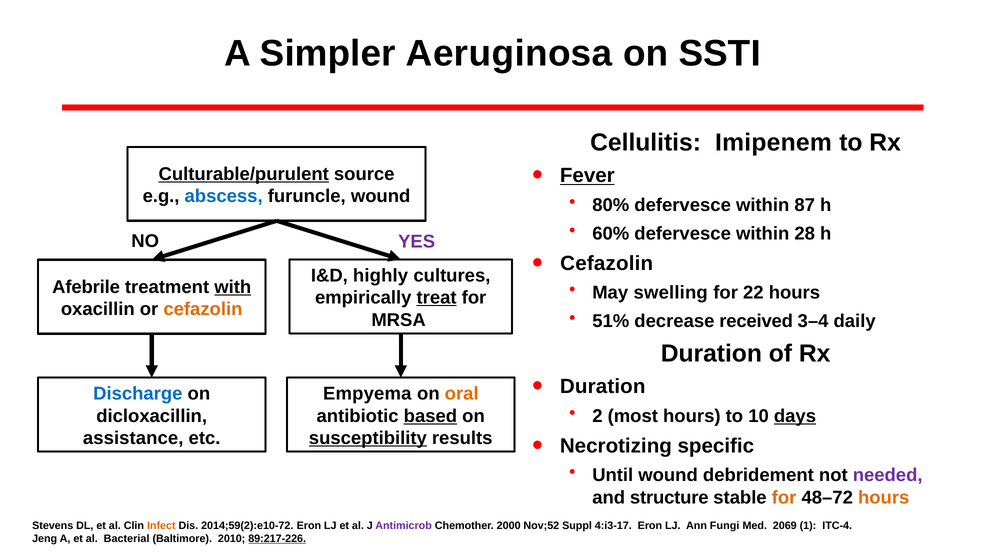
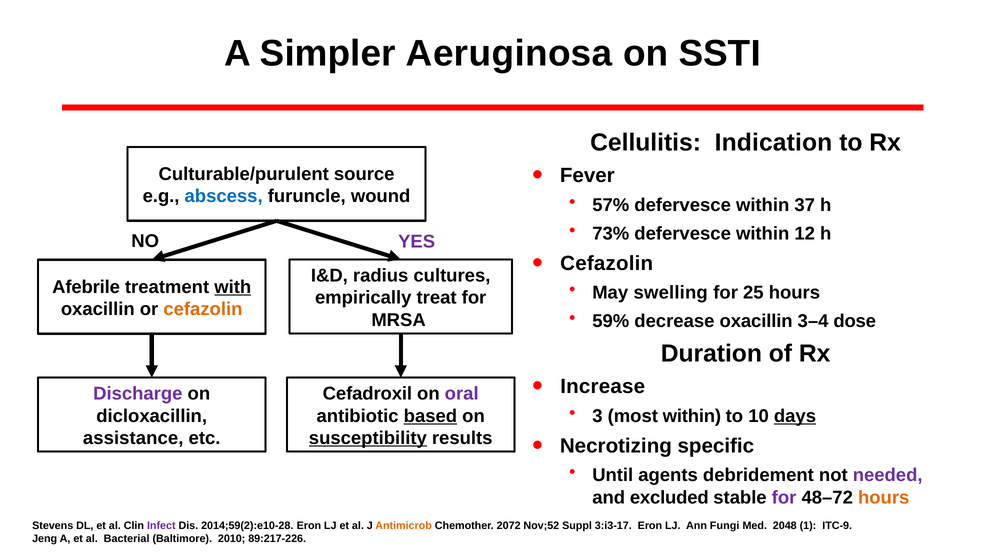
Imipenem: Imipenem -> Indication (773, 143)
Fever underline: present -> none (587, 176)
Culturable/purulent underline: present -> none (244, 174)
80%: 80% -> 57% (611, 205)
87: 87 -> 37 (805, 205)
60%: 60% -> 73% (611, 233)
28: 28 -> 12 (805, 233)
highly: highly -> radius (381, 275)
22: 22 -> 25 (753, 293)
treat underline: present -> none (437, 297)
51%: 51% -> 59% (611, 321)
decrease received: received -> oxacillin (756, 321)
daily: daily -> dose (855, 321)
Duration: Duration -> Increase (603, 386)
Discharge colour: blue -> purple (138, 393)
Empyema: Empyema -> Cefadroxil (367, 393)
oral colour: orange -> purple (462, 393)
2: 2 -> 3 (597, 416)
most hours: hours -> within (692, 416)
Until wound: wound -> agents (668, 475)
structure: structure -> excluded (669, 497)
for colour: orange -> purple (784, 497)
Infect colour: orange -> purple (161, 525)
2014;59(2):e10-72: 2014;59(2):e10-72 -> 2014;59(2):e10-28 (247, 525)
Antimicrob colour: purple -> orange (404, 525)
2000: 2000 -> 2072 (509, 525)
4:i3-17: 4:i3-17 -> 3:i3-17 (613, 525)
2069: 2069 -> 2048 (785, 525)
ITC-4: ITC-4 -> ITC-9 (837, 525)
89:217-226 underline: present -> none (277, 538)
